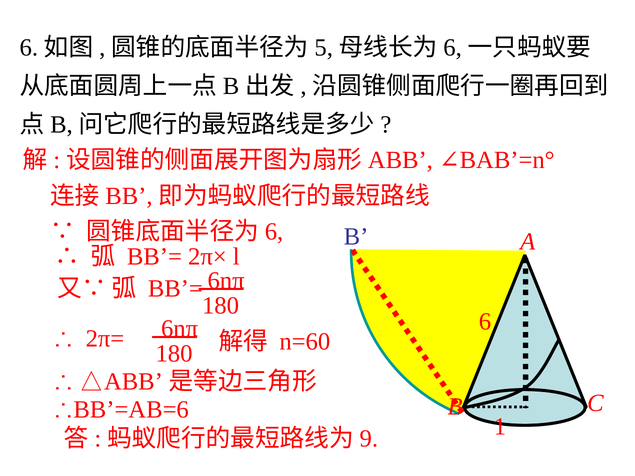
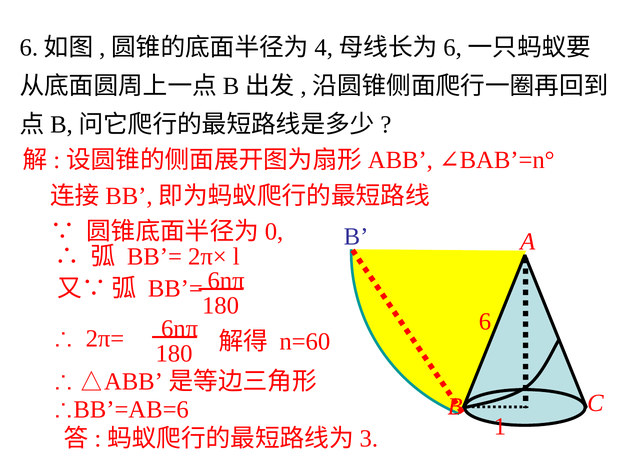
5: 5 -> 4 (324, 47)
6: 6 -> 0 (274, 232)
9: 9 -> 3 (369, 439)
